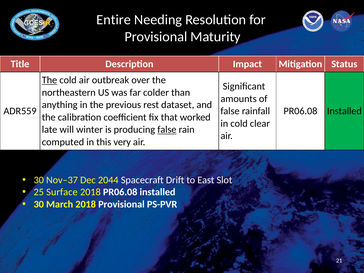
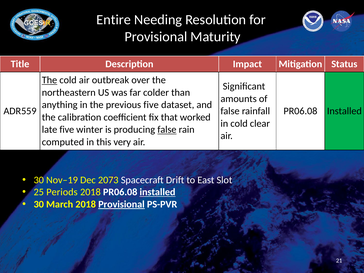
previous rest: rest -> five (151, 105)
late will: will -> five (67, 130)
Nov–37: Nov–37 -> Nov–19 (62, 180)
2044: 2044 -> 2073 (108, 180)
Surface: Surface -> Periods (62, 192)
installed underline: none -> present (158, 192)
Provisional underline: none -> present (121, 204)
